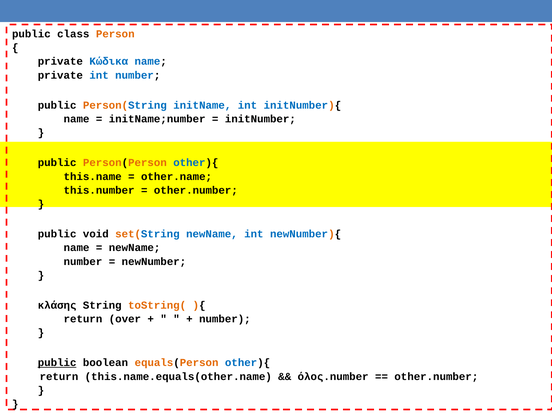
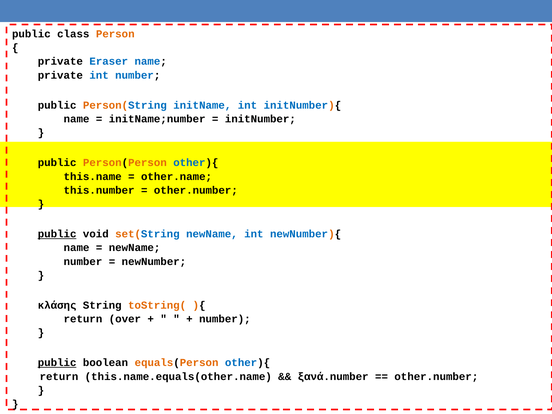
Κώδικα: Κώδικα -> Eraser (109, 61)
public underline: none -> present (57, 234)
όλος.number: όλος.number -> ξανά.number (333, 377)
